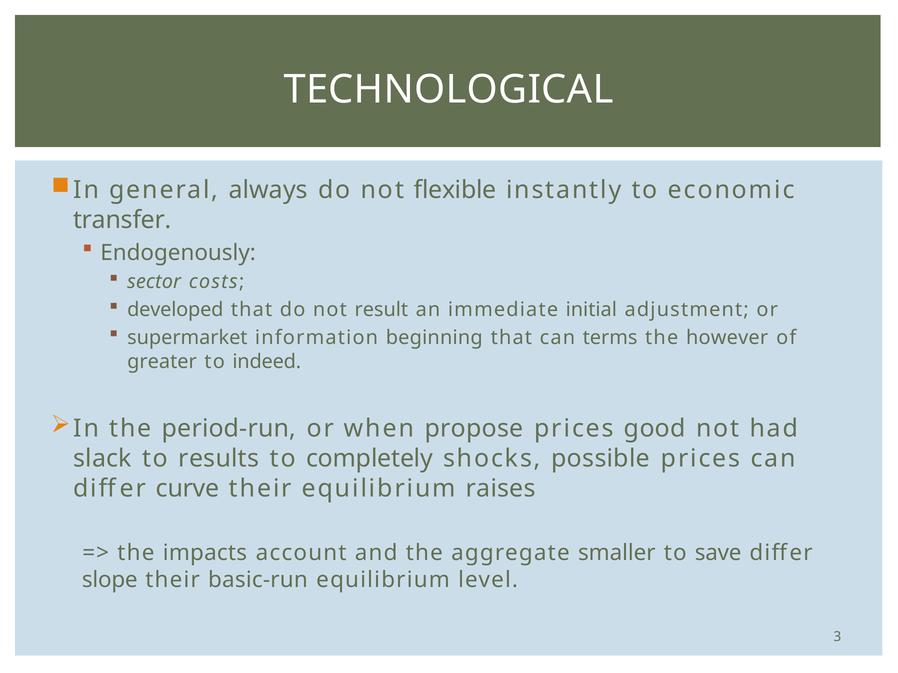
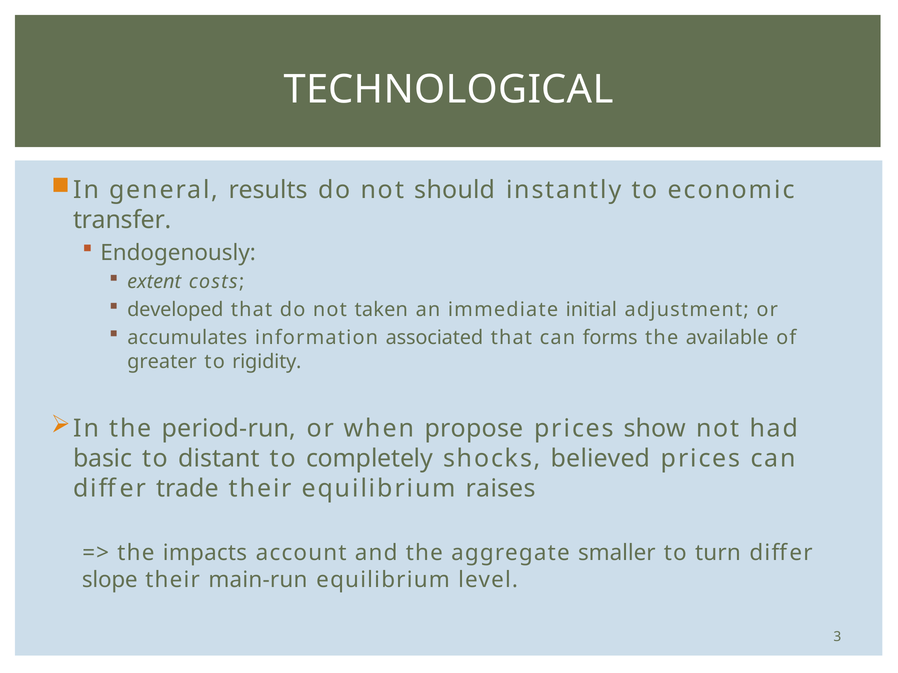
always: always -> results (268, 190)
flexible: flexible -> should (455, 190)
sector: sector -> extent (154, 282)
result: result -> taken (381, 310)
supermarket: supermarket -> accumulates (187, 338)
beginning: beginning -> associated (434, 338)
terms: terms -> forms (610, 338)
however: however -> available (727, 338)
indeed: indeed -> rigidity (267, 362)
good: good -> show (655, 429)
slack: slack -> basic (103, 459)
results: results -> distant (219, 459)
possible: possible -> believed (601, 459)
curve: curve -> trade (187, 489)
save: save -> turn (718, 553)
basic-run: basic-run -> main-run (258, 580)
